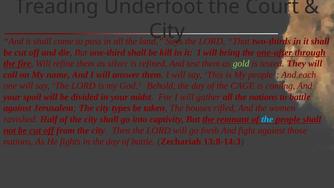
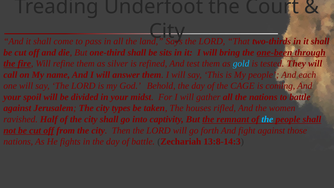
kill: kill -> sits (166, 52)
one-after: one-after -> one-been (274, 52)
gold colour: light green -> light blue (241, 64)
